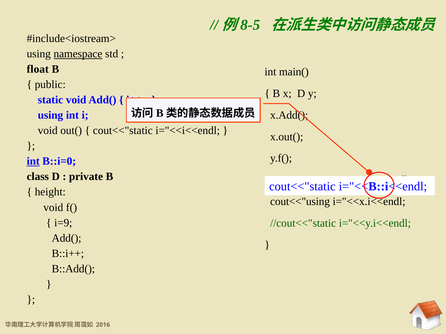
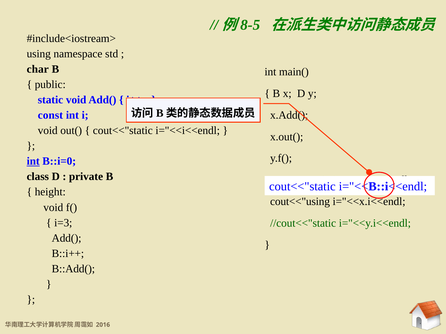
namespace underline: present -> none (78, 54)
float: float -> char (38, 69)
using: using -> const (50, 115)
i=9: i=9 -> i=3 (63, 223)
